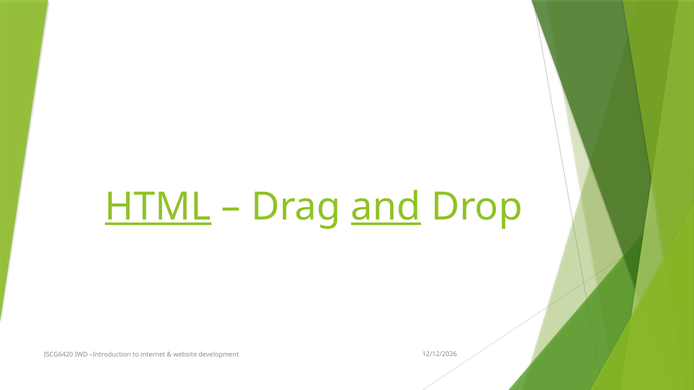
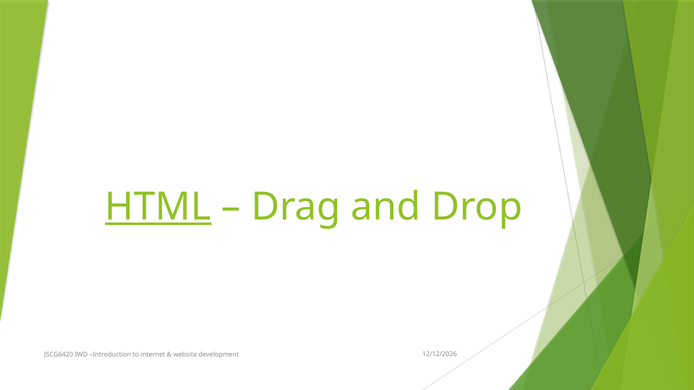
and underline: present -> none (386, 207)
